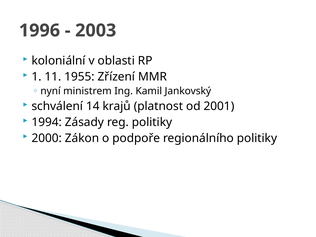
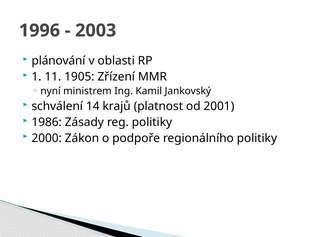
koloniální: koloniální -> plánování (59, 61)
1955: 1955 -> 1905 (79, 77)
1994: 1994 -> 1986 (47, 122)
